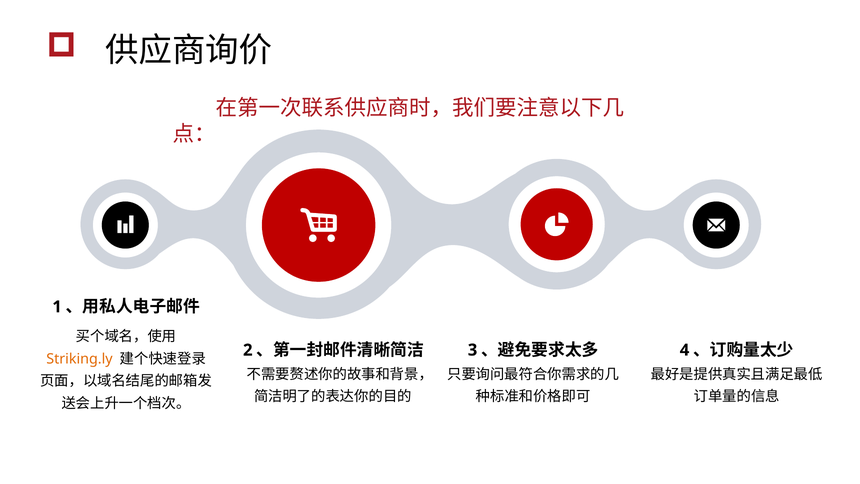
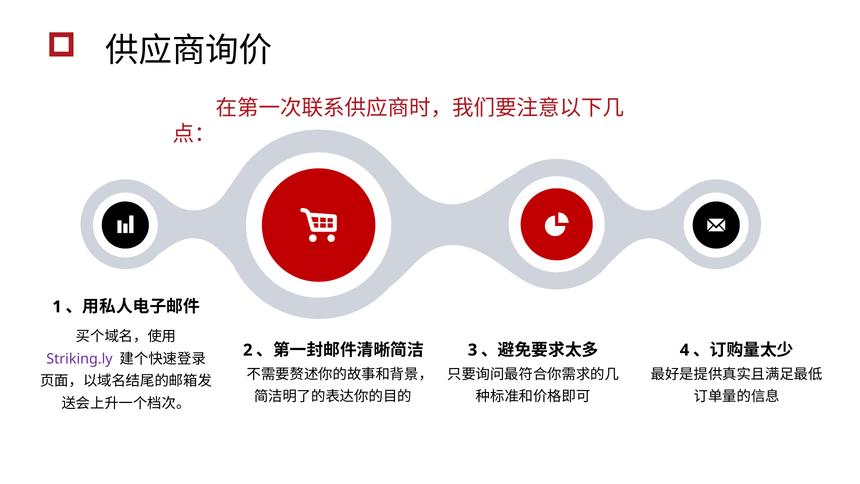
Striking.ly colour: orange -> purple (79, 359)
